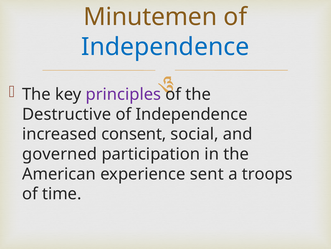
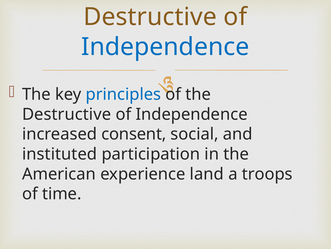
Minutemen: Minutemen -> Destructive (150, 17)
principles colour: purple -> blue (123, 94)
governed: governed -> instituted (60, 154)
sent: sent -> land (207, 174)
